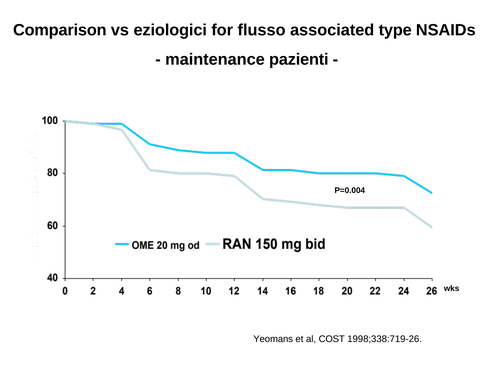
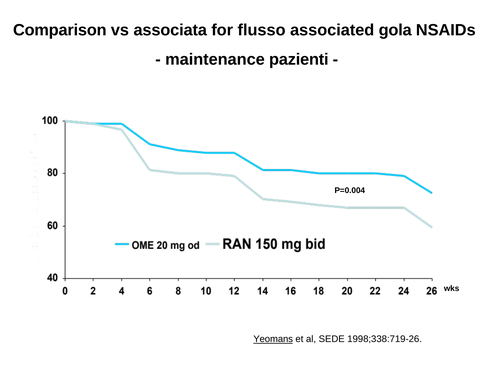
eziologici: eziologici -> associata (170, 30)
type: type -> gola (395, 30)
Yeomans underline: none -> present (273, 339)
COST: COST -> SEDE (332, 339)
